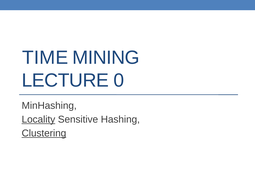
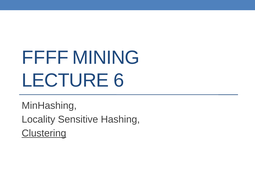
TIME: TIME -> FFFF (45, 58)
0: 0 -> 6 (119, 81)
Locality underline: present -> none (38, 120)
